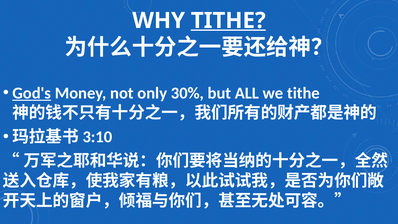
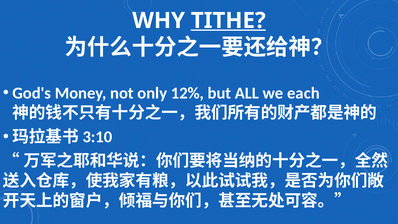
God's underline: present -> none (32, 93)
30%: 30% -> 12% (187, 93)
we tithe: tithe -> each (303, 93)
